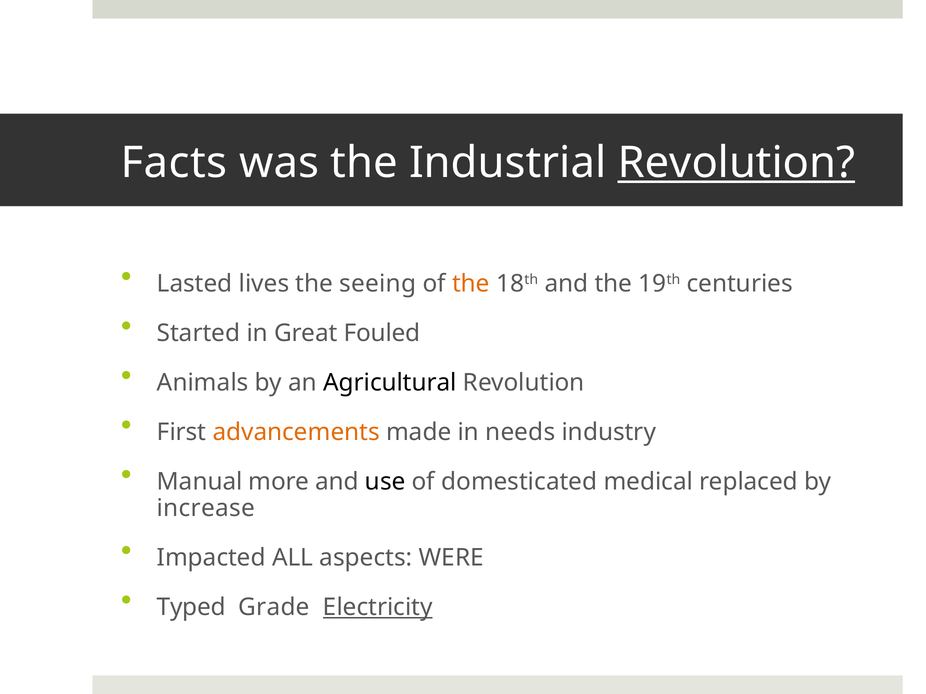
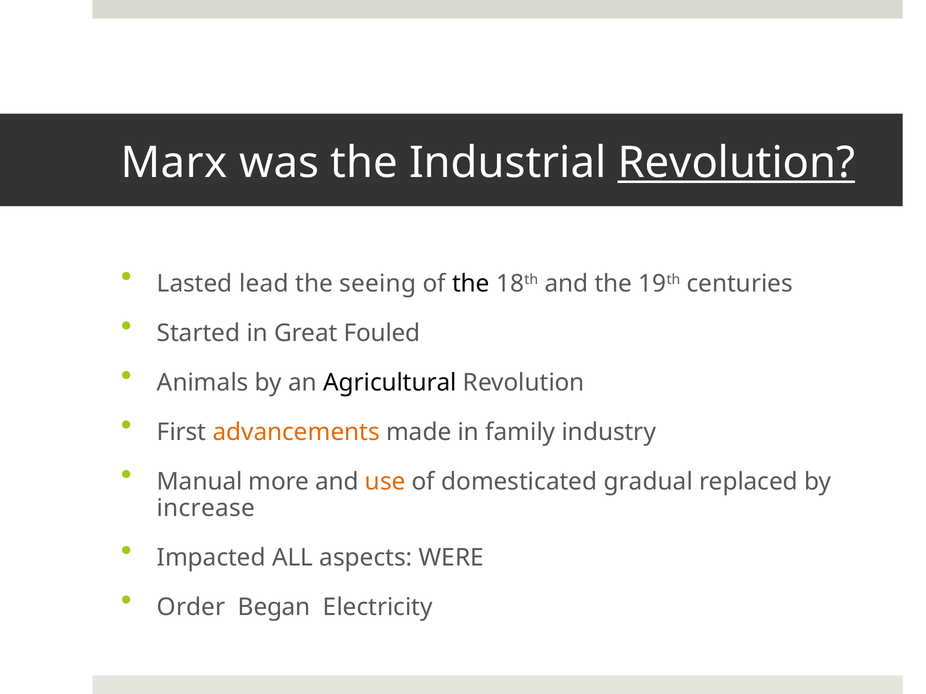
Facts: Facts -> Marx (174, 163)
lives: lives -> lead (264, 284)
the colour: orange -> black (471, 284)
needs: needs -> family (520, 432)
use colour: black -> orange (385, 482)
medical: medical -> gradual (648, 482)
Typed: Typed -> Order (191, 608)
Grade: Grade -> Began (274, 608)
Electricity underline: present -> none (378, 608)
